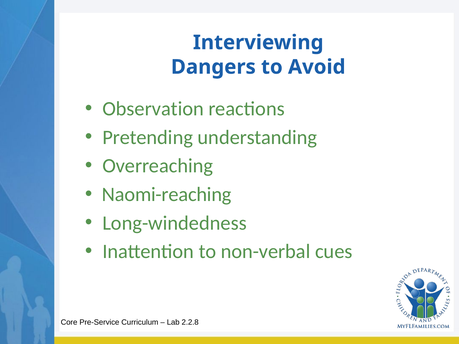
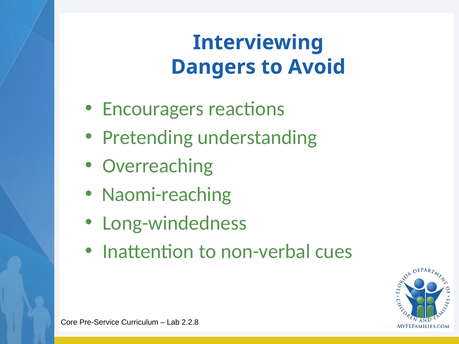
Observation: Observation -> Encouragers (153, 109)
